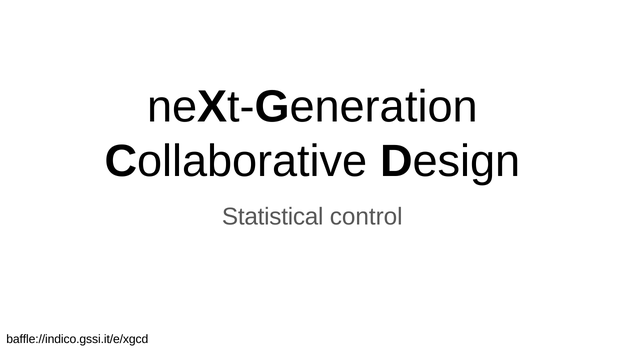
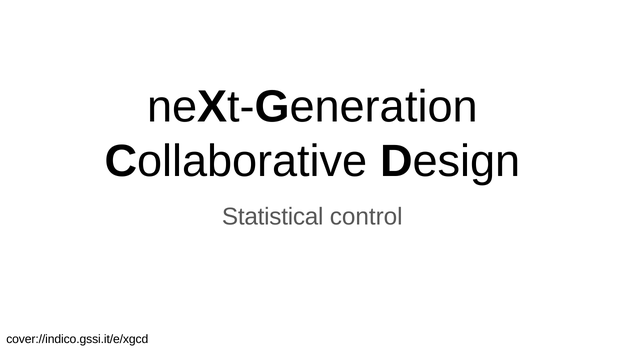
baffle://indico.gssi.it/e/xgcd: baffle://indico.gssi.it/e/xgcd -> cover://indico.gssi.it/e/xgcd (77, 339)
